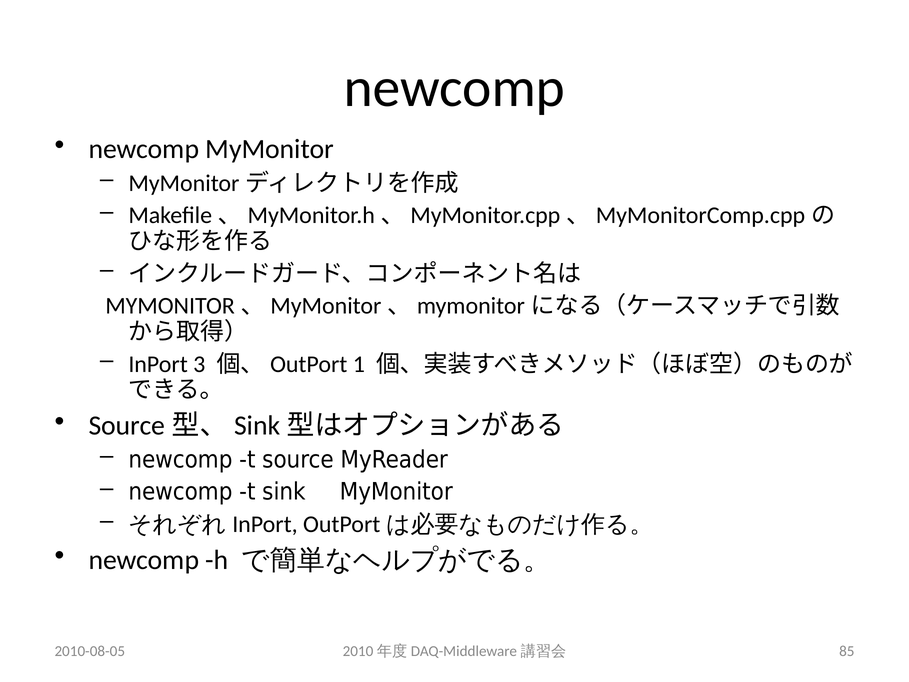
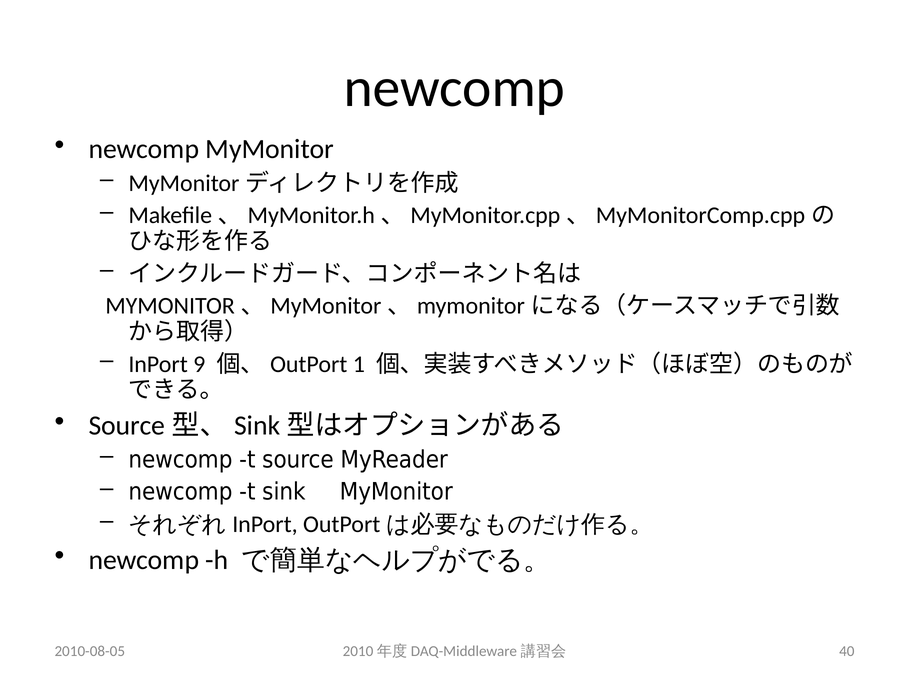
3: 3 -> 9 (199, 364)
85: 85 -> 40 (847, 651)
